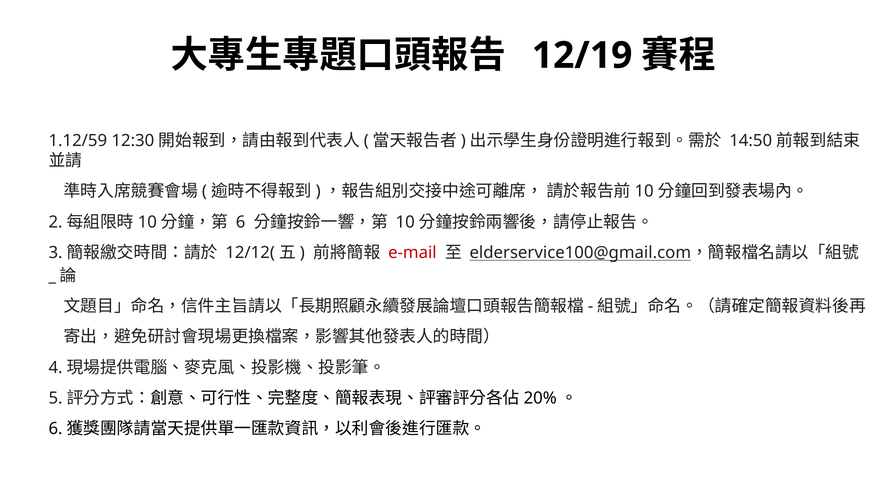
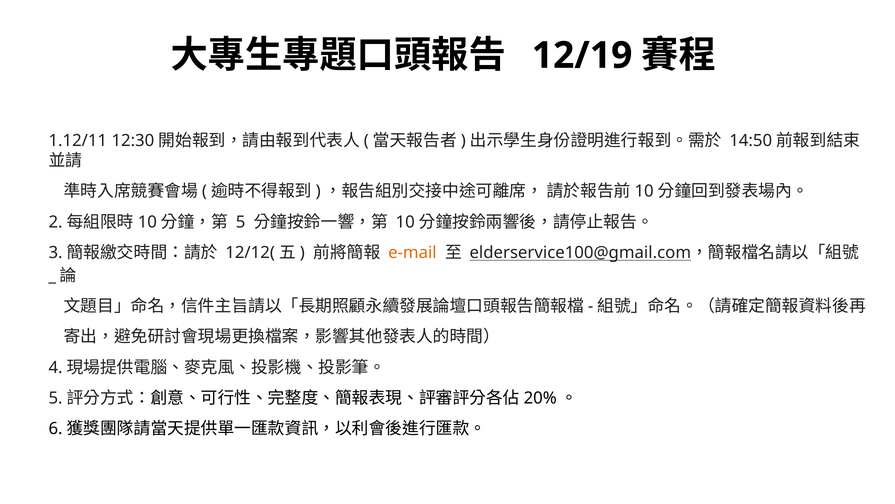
1.12/59: 1.12/59 -> 1.12/11 (78, 140)
6: 6 -> 5 (241, 222)
e-mail colour: red -> orange (412, 252)
